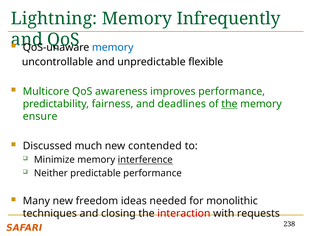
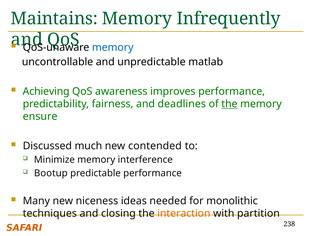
Lightning: Lightning -> Maintains (54, 18)
flexible: flexible -> matlab (206, 62)
Multicore: Multicore -> Achieving (46, 91)
interference underline: present -> none (145, 159)
Neither: Neither -> Bootup (51, 173)
freedom: freedom -> niceness (97, 200)
interaction colour: red -> orange (184, 213)
requests: requests -> partition (258, 213)
